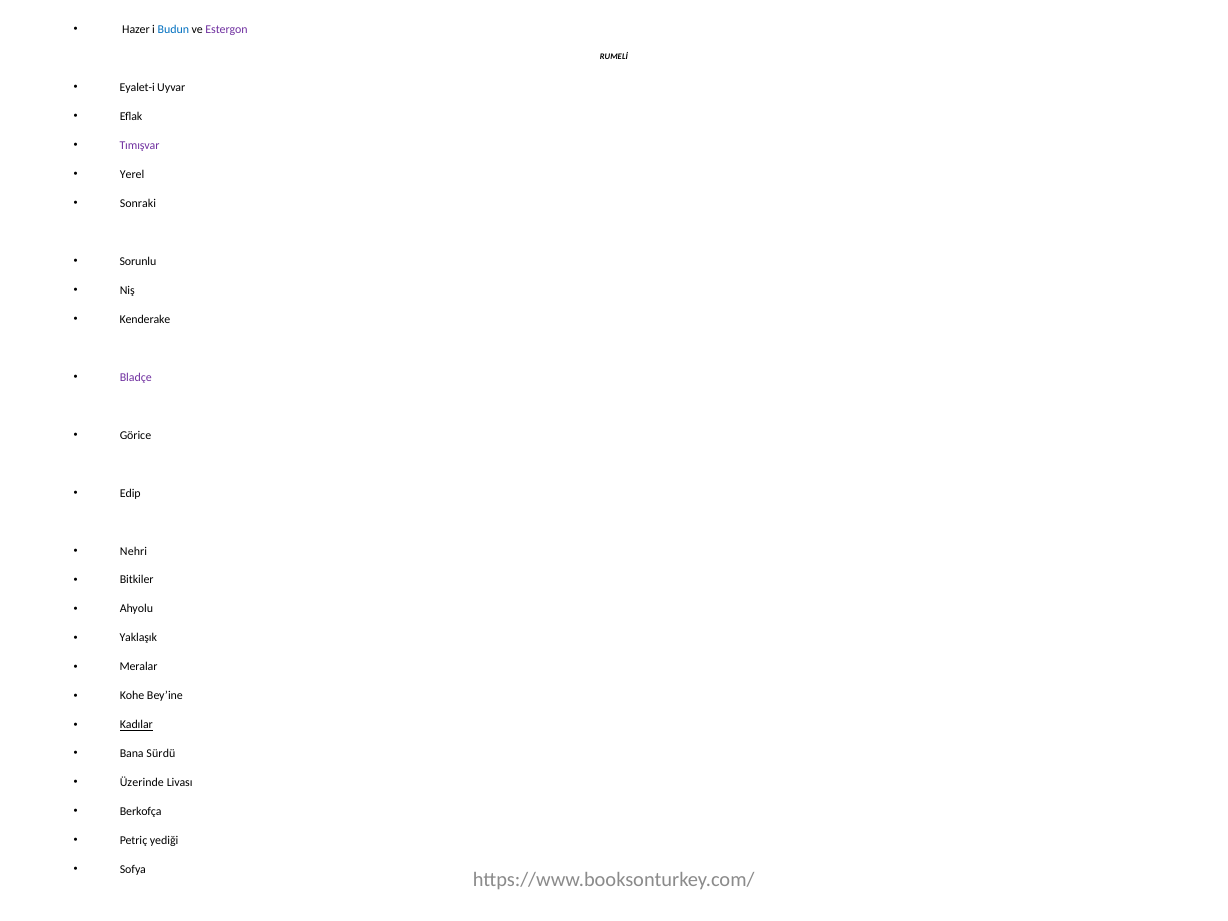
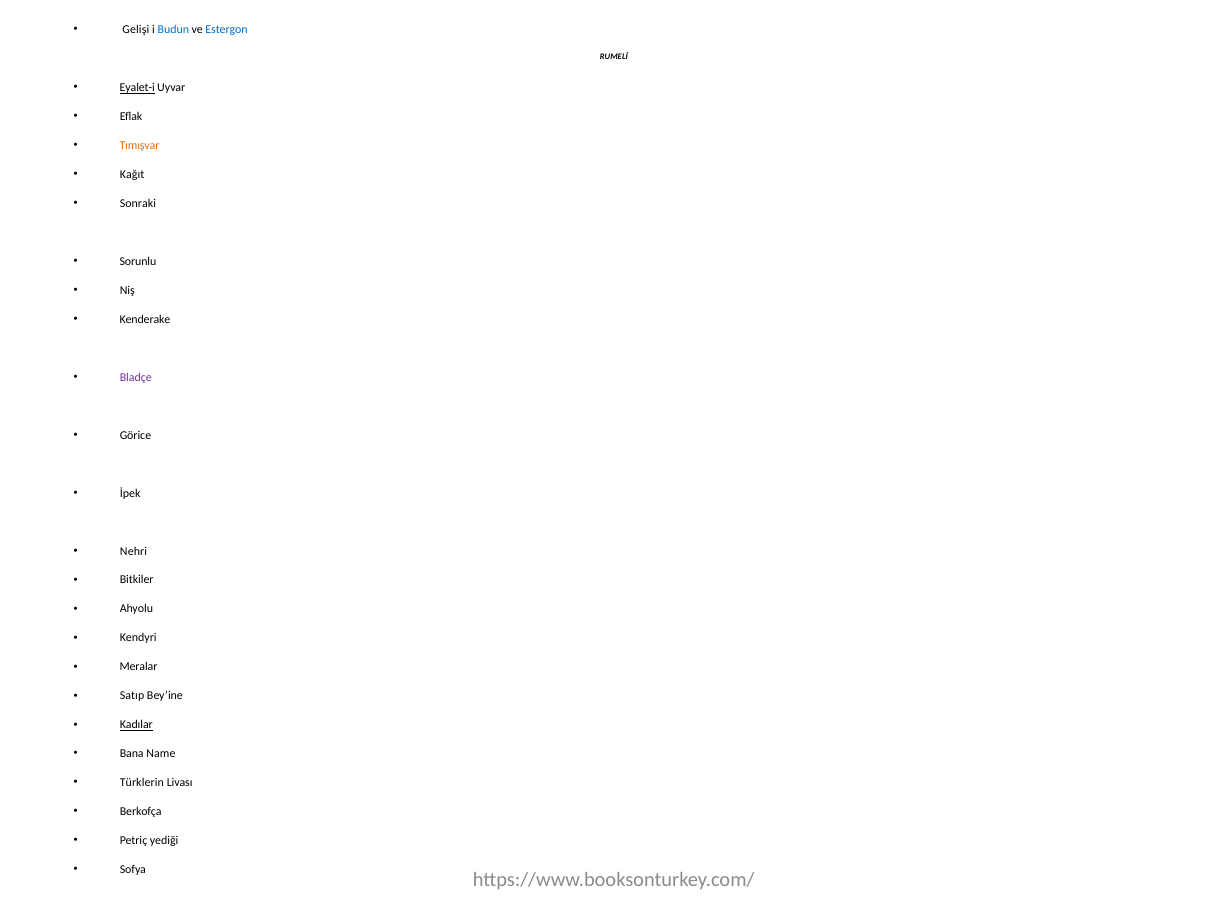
Hazer: Hazer -> Gelişi (136, 30)
Estergon colour: purple -> blue (227, 30)
Eyalet-i underline: none -> present (137, 88)
Tımışvar colour: purple -> orange (139, 146)
Yerel: Yerel -> Kağıt (132, 175)
Edip: Edip -> İpek (130, 493)
Yaklaşık: Yaklaşık -> Kendyri (138, 638)
Kohe: Kohe -> Satıp (132, 696)
Sürdü: Sürdü -> Name (161, 754)
Üzerinde: Üzerinde -> Türklerin (142, 783)
